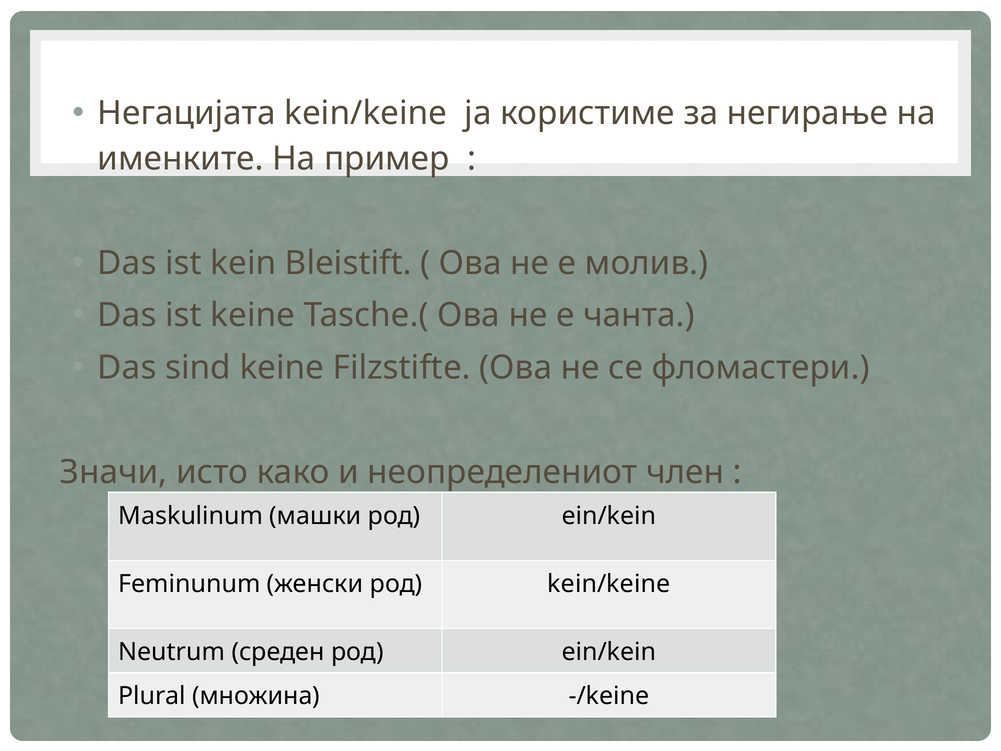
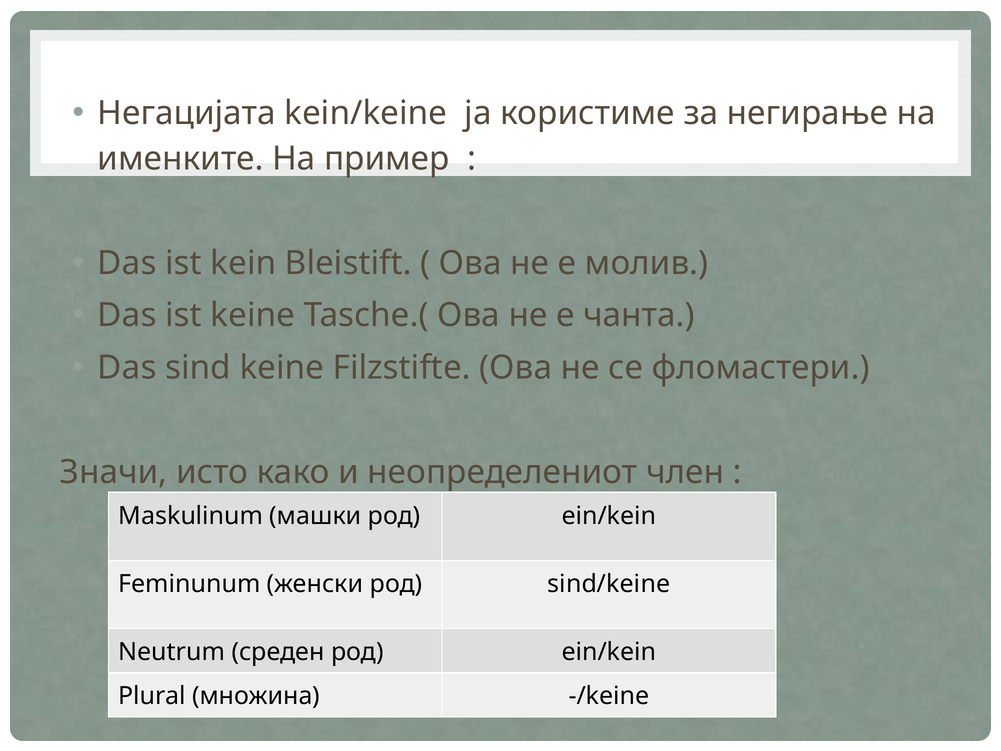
род kein/keine: kein/keine -> sind/keine (609, 584)
